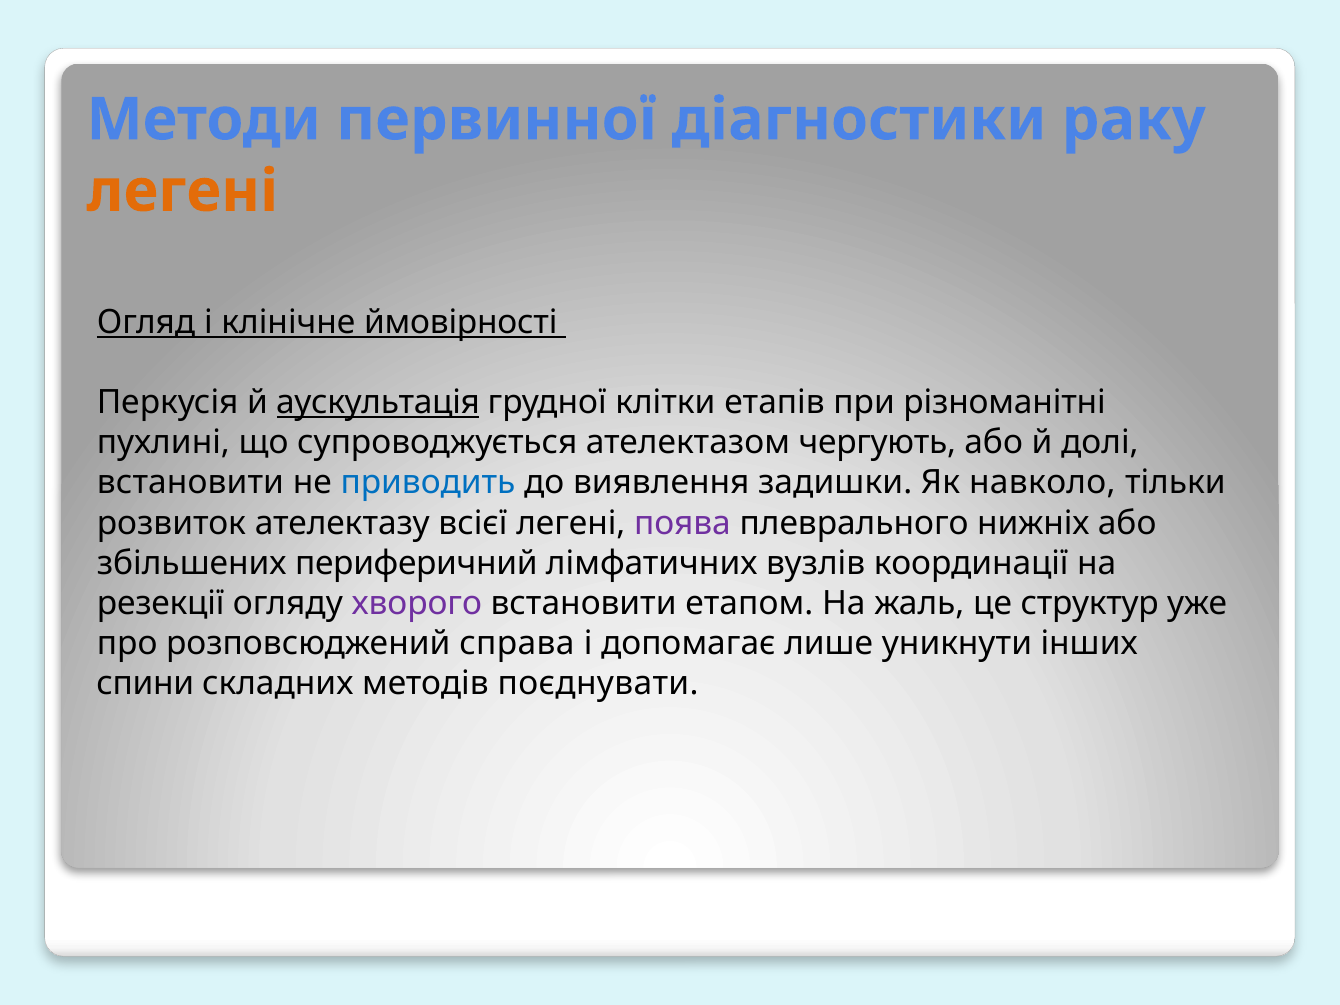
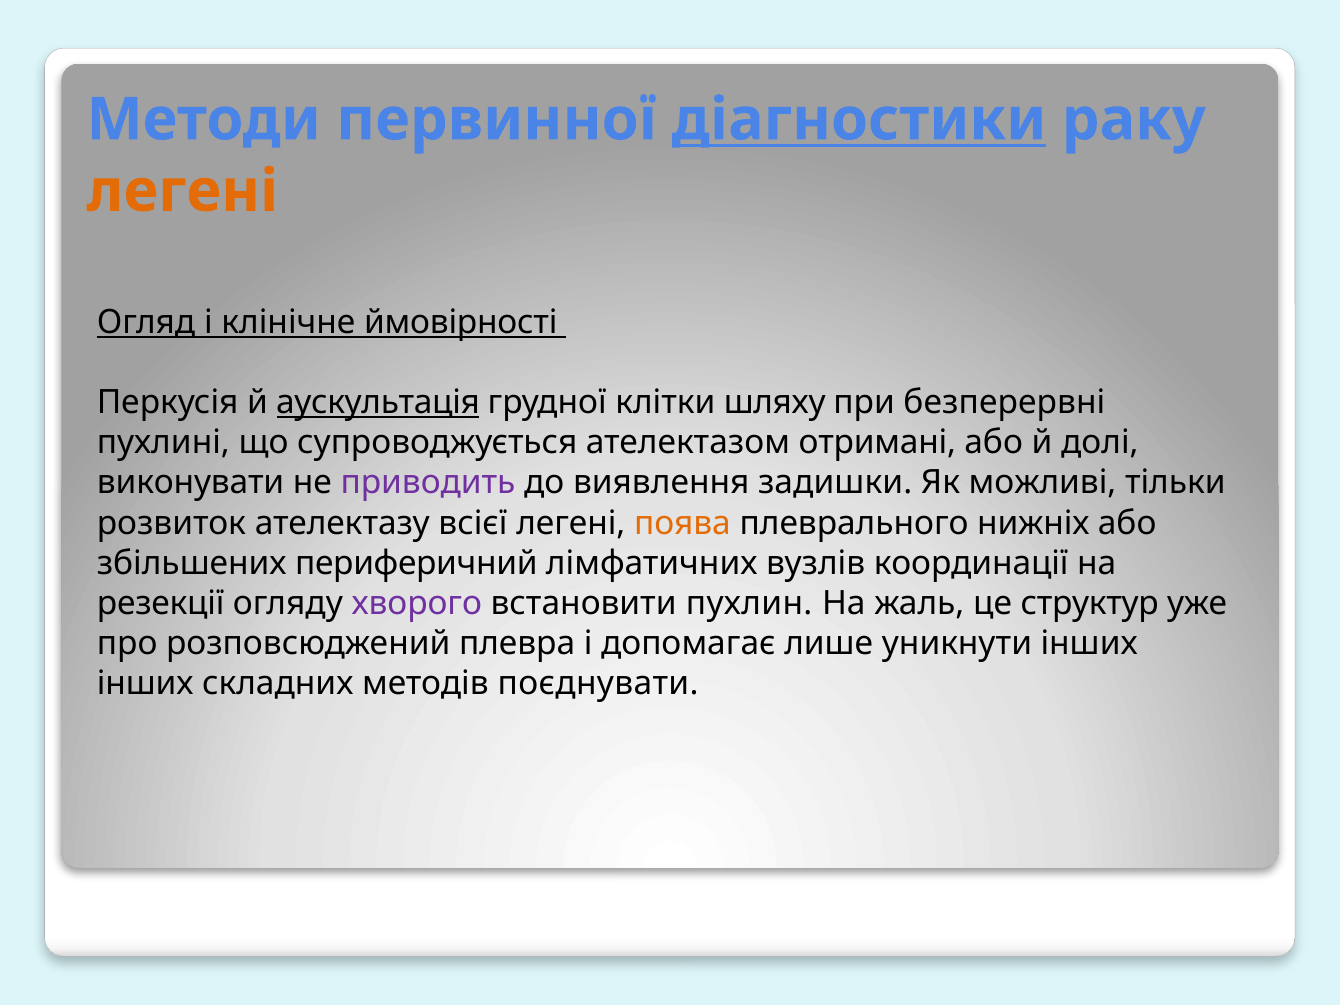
діагностики underline: none -> present (859, 120)
етапів: етапів -> шляху (775, 402)
різноманітні: різноманітні -> безперервні (1004, 402)
чергують: чергують -> отримані (877, 443)
встановити: встановити -> виконувати (191, 483)
приводить colour: blue -> purple (428, 483)
навколо: навколо -> можливі (1043, 483)
поява colour: purple -> orange (683, 523)
етапом: етапом -> пухлин (749, 603)
справа: справа -> плевра (517, 644)
спини: спини -> інших (145, 684)
